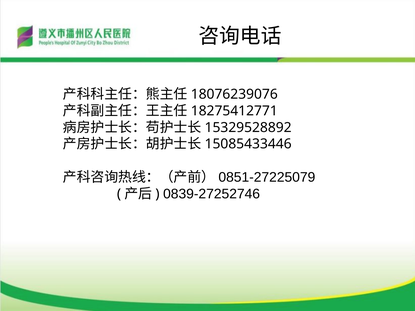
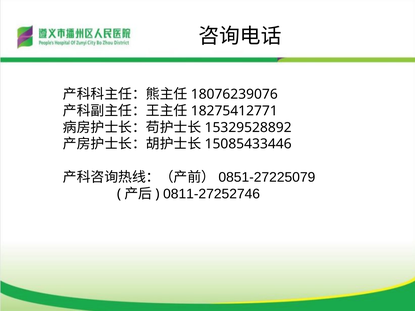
0839-27252746: 0839-27252746 -> 0811-27252746 (212, 194)
